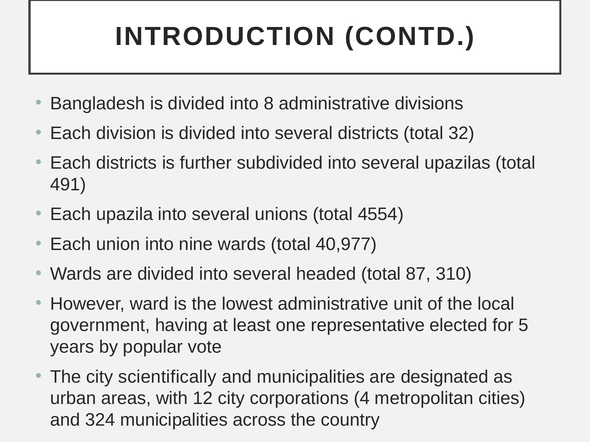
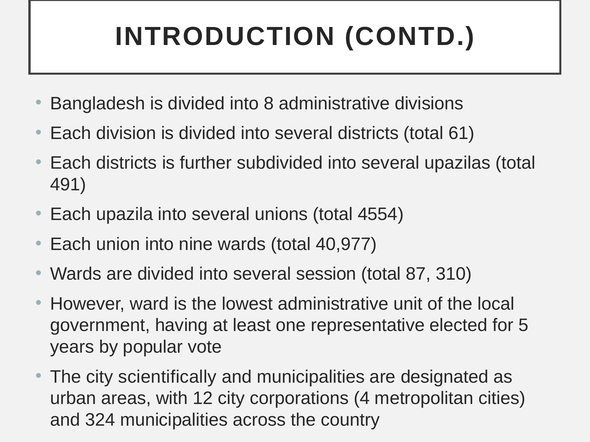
32: 32 -> 61 (462, 133)
headed: headed -> session (326, 274)
